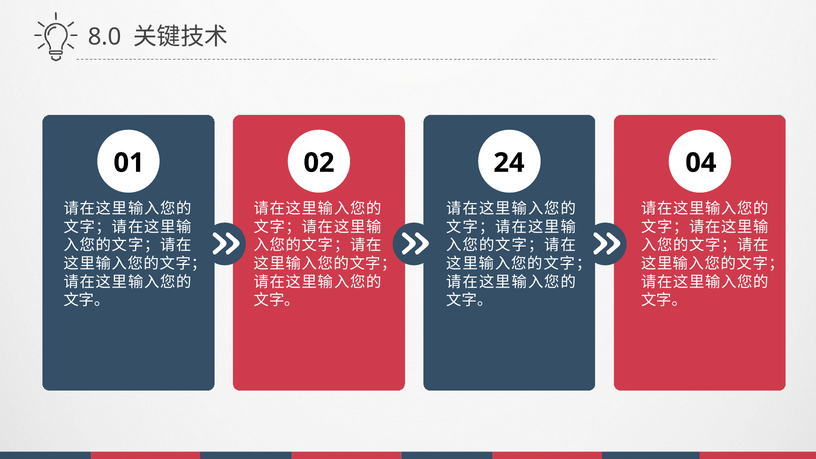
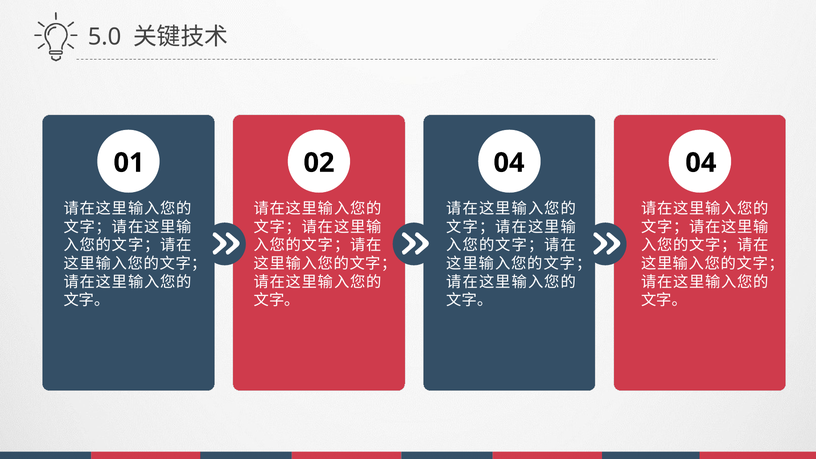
8.0: 8.0 -> 5.0 (105, 37)
02 24: 24 -> 04 (509, 163)
